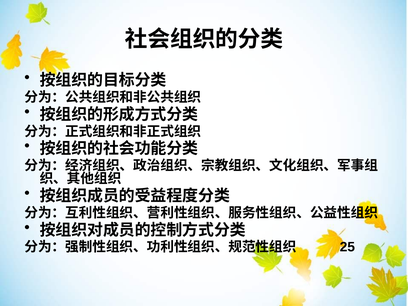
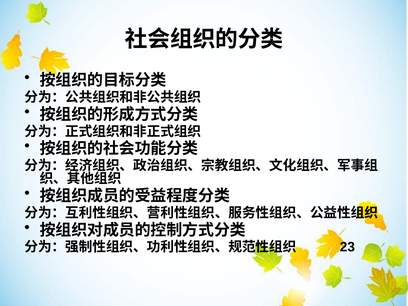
25: 25 -> 23 (347, 247)
